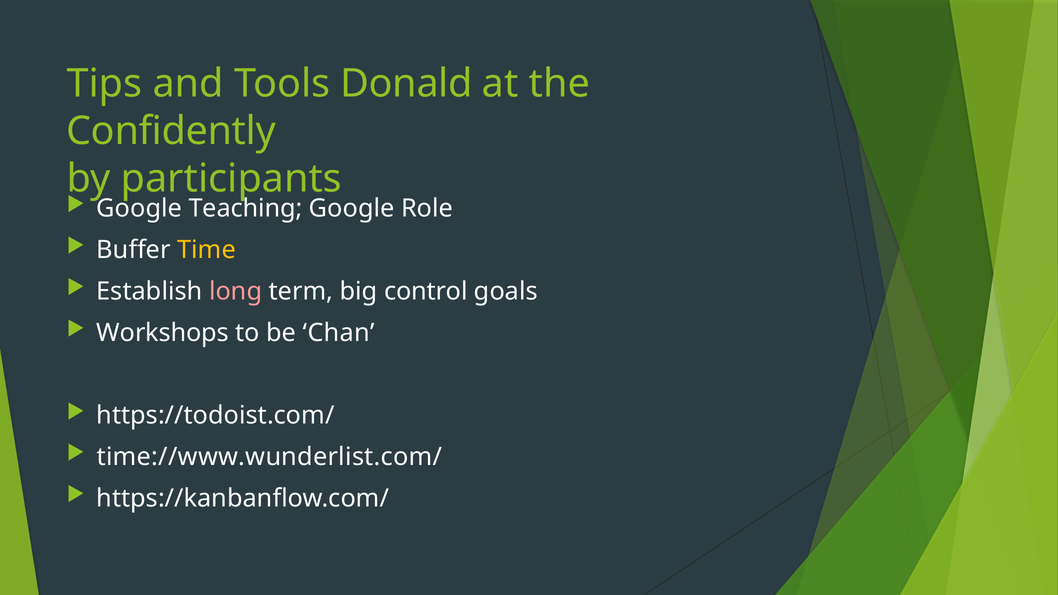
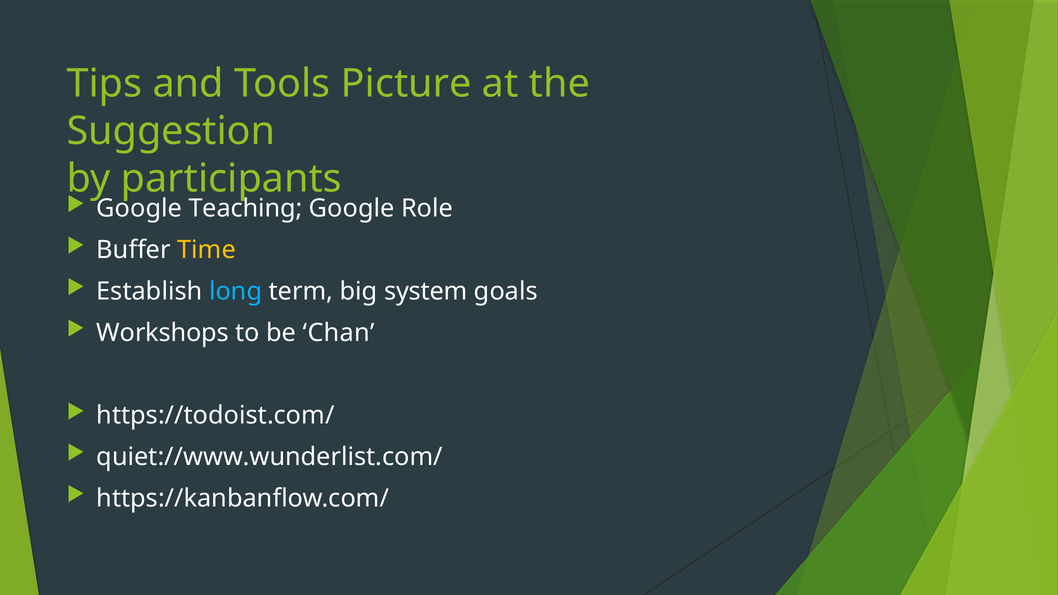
Donald: Donald -> Picture (406, 83)
Confidently: Confidently -> Suggestion (171, 131)
long colour: pink -> light blue (236, 291)
control: control -> system (426, 291)
time://www.wunderlist.com/: time://www.wunderlist.com/ -> quiet://www.wunderlist.com/ (270, 457)
